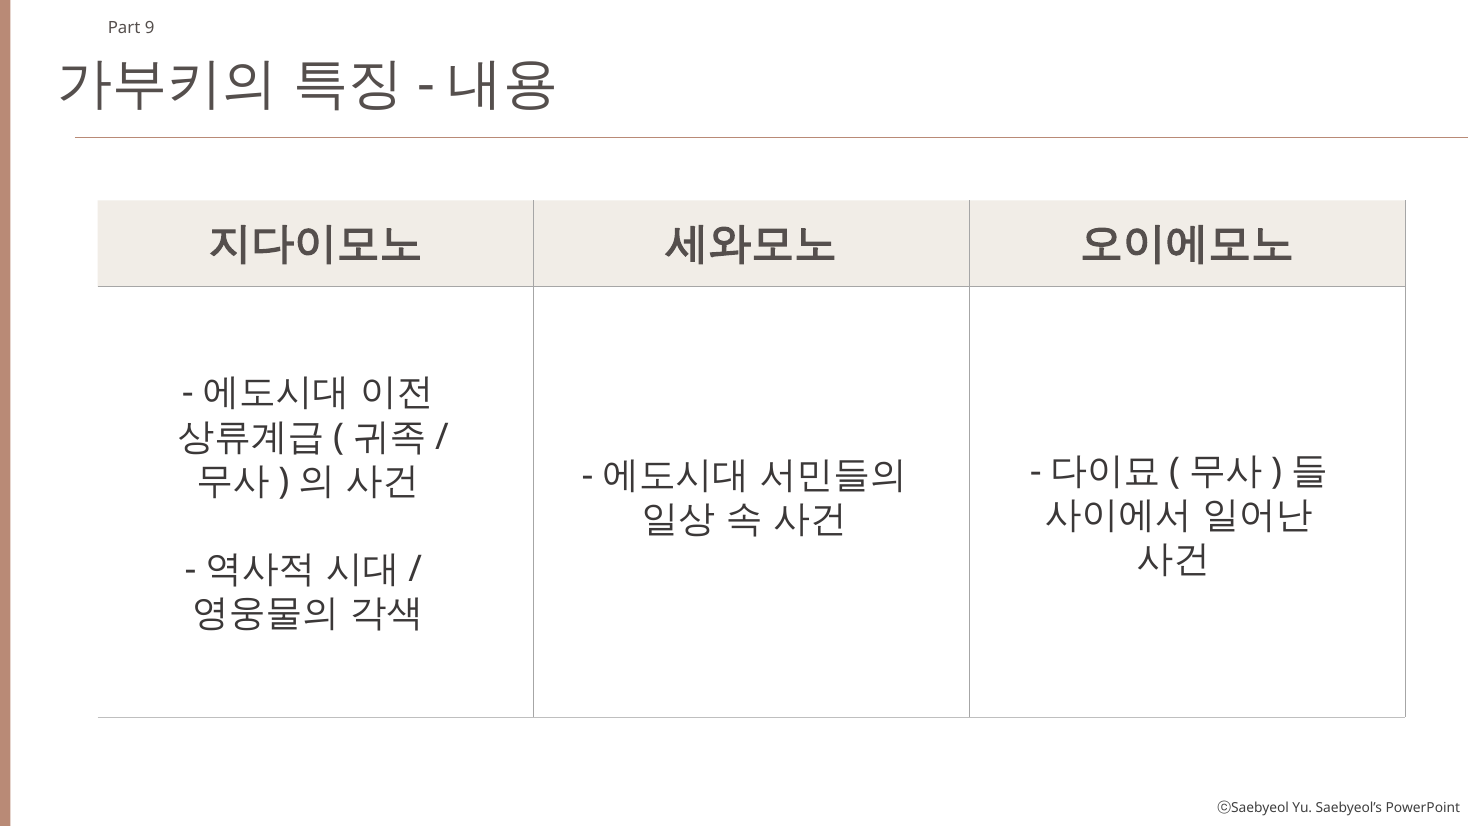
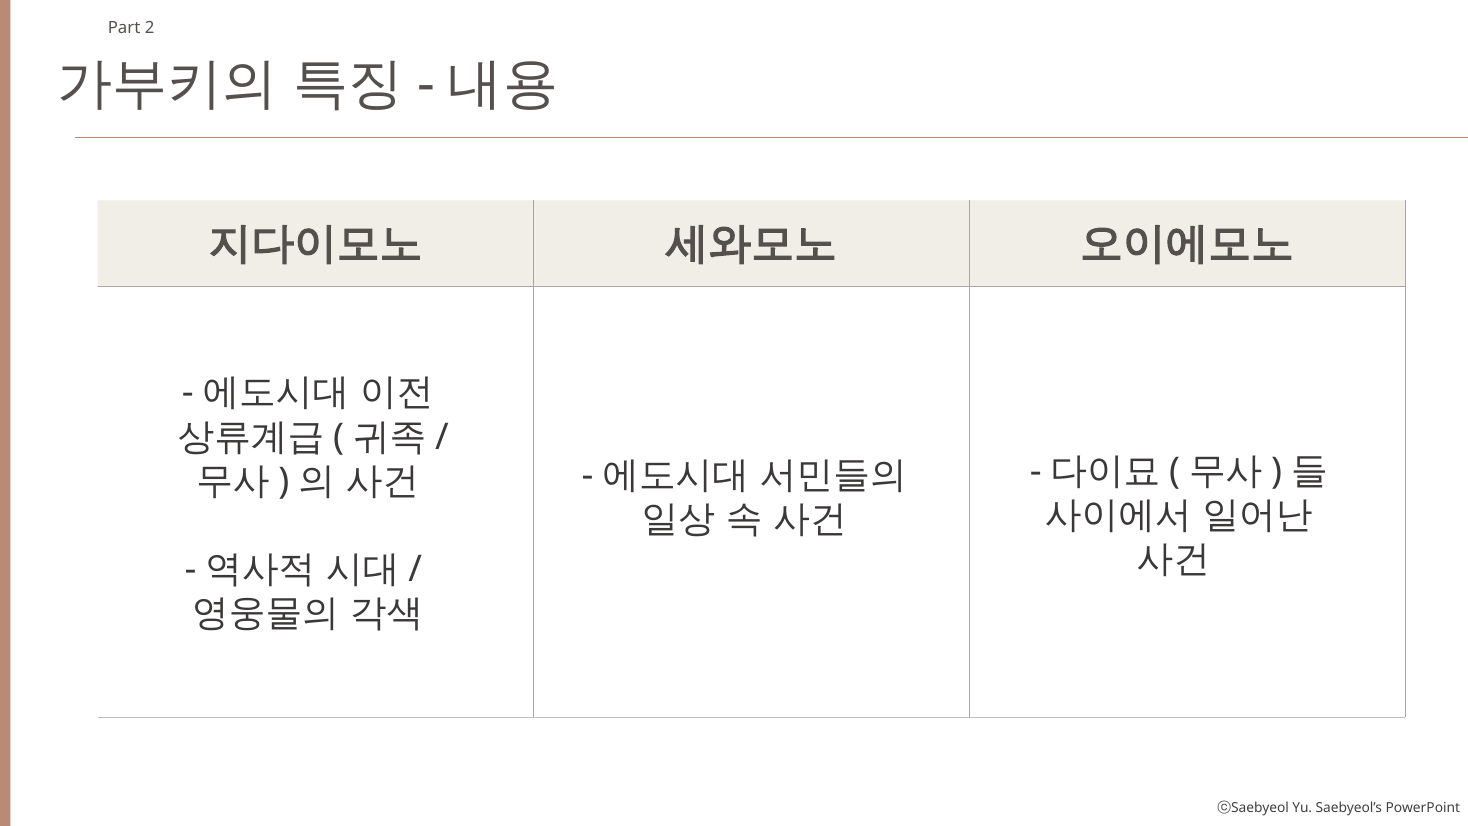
9: 9 -> 2 (150, 28)
